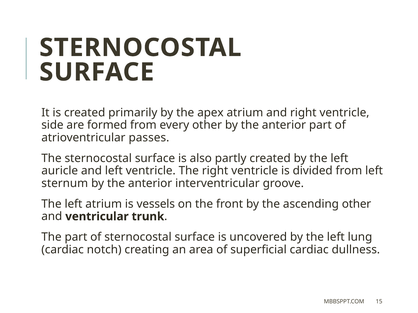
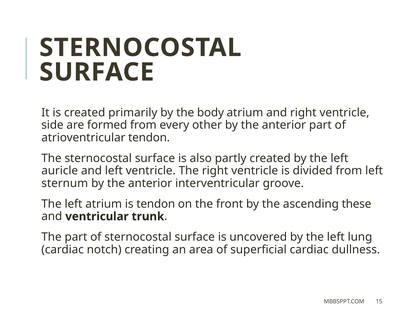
apex: apex -> body (210, 113)
atrioventricular passes: passes -> tendon (149, 138)
is vessels: vessels -> tendon (156, 204)
ascending other: other -> these (357, 204)
